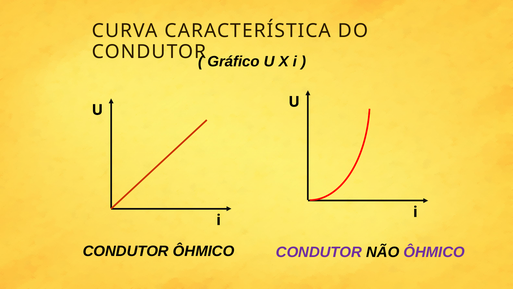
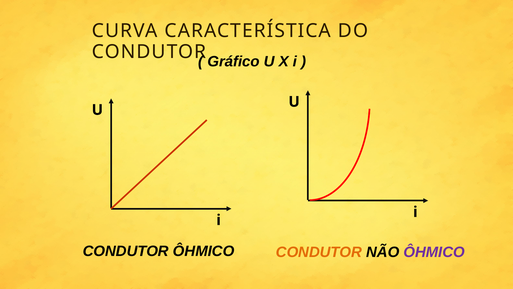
CONDUTOR colour: purple -> orange (319, 252)
